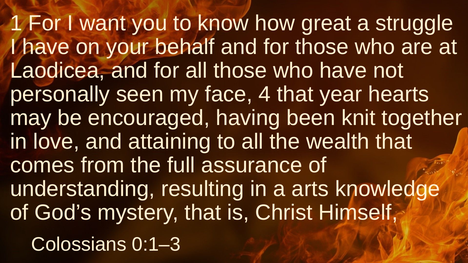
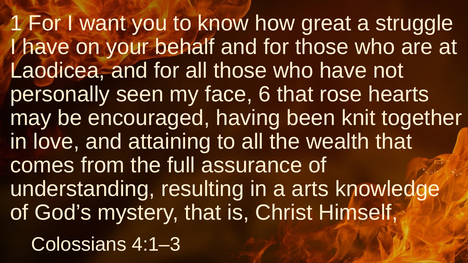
4: 4 -> 6 (265, 94)
year: year -> rose (341, 94)
0:1–3: 0:1–3 -> 4:1–3 (156, 245)
